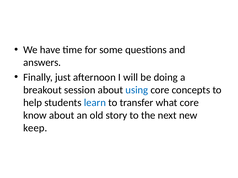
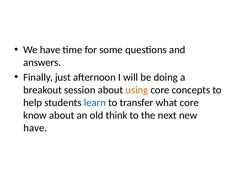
using colour: blue -> orange (137, 90)
story: story -> think (117, 116)
keep: keep -> have (35, 128)
